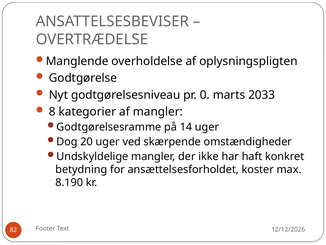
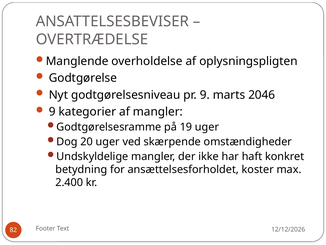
pr 0: 0 -> 9 (205, 95)
2033: 2033 -> 2046 (262, 95)
8: 8 -> 9 (52, 111)
14: 14 -> 19 (186, 127)
8.190: 8.190 -> 2.400 (69, 182)
